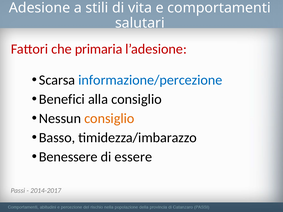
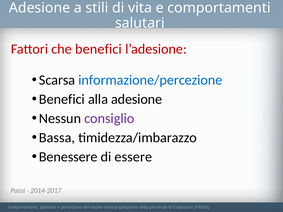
che primaria: primaria -> benefici (98, 49)
alla consiglio: consiglio -> adesione (137, 99)
consiglio colour: orange -> purple (109, 118)
Basso: Basso -> Bassa (57, 138)
